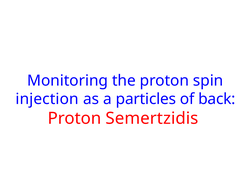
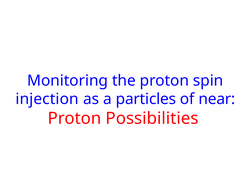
back: back -> near (217, 99)
Semertzidis: Semertzidis -> Possibilities (152, 118)
